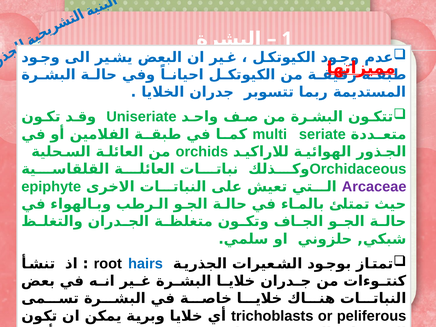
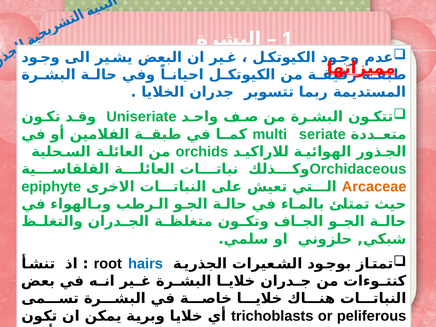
Arcaceae colour: purple -> orange (374, 187)
